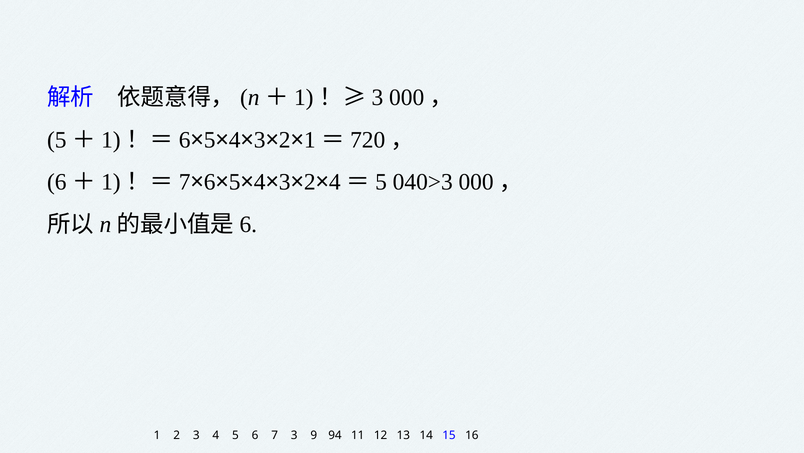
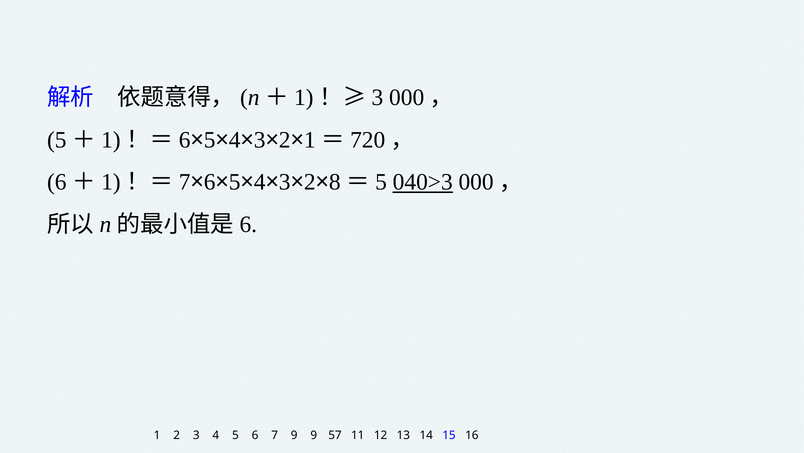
4: 4 -> 8 (335, 182)
040>3 underline: none -> present (423, 182)
7 3: 3 -> 9 (294, 435)
94: 94 -> 57 (335, 435)
